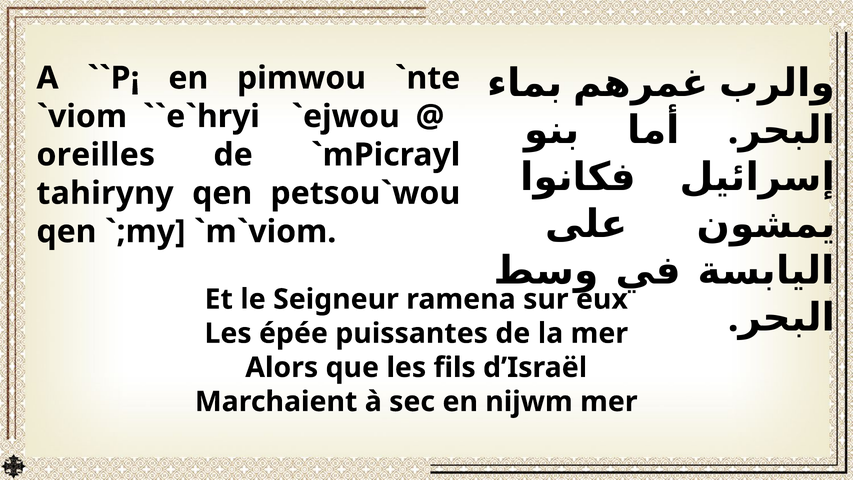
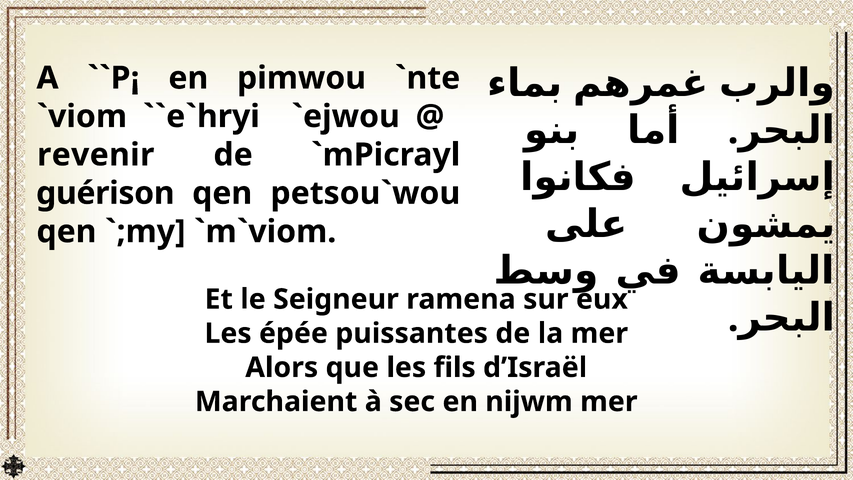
oreilles: oreilles -> revenir (96, 155)
tahiryny: tahiryny -> guérison (105, 193)
